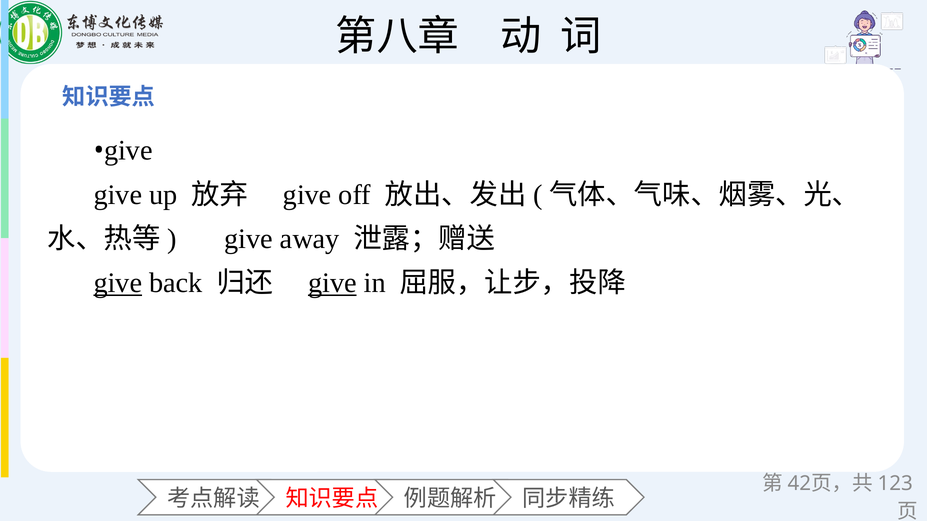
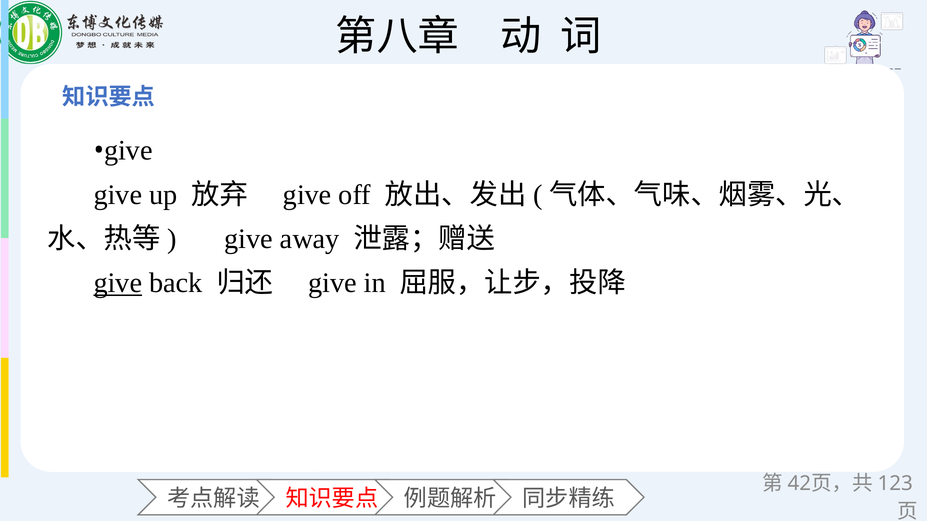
give underline: present -> none (332, 283)
